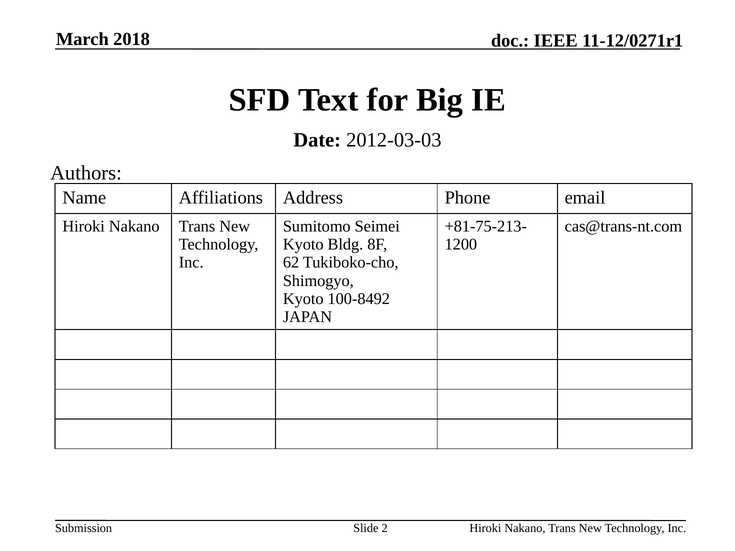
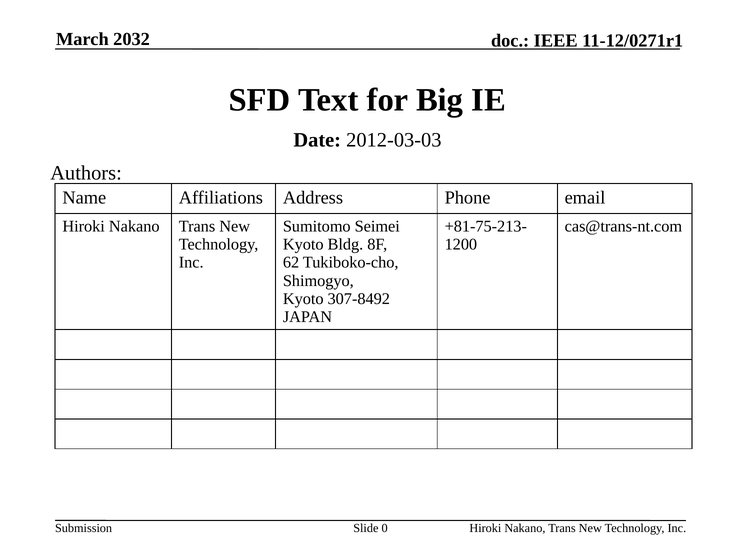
2018: 2018 -> 2032 (132, 39)
100-8492: 100-8492 -> 307-8492 (359, 299)
2: 2 -> 0 (385, 529)
